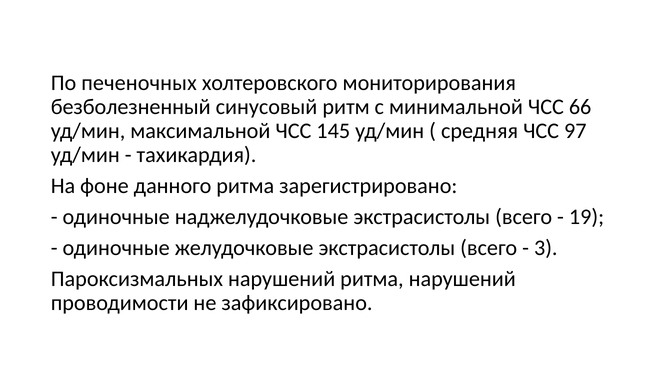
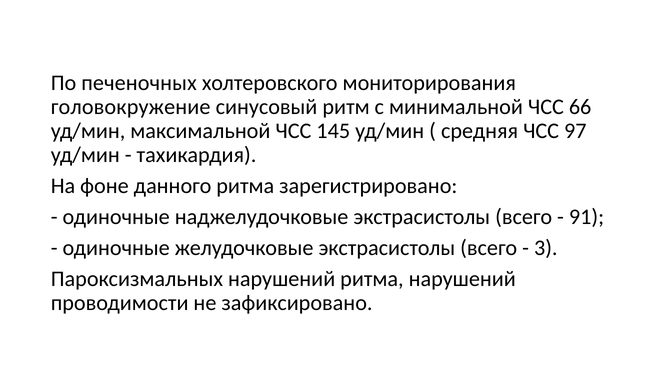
безболезненный: безболезненный -> головокружение (131, 107)
19: 19 -> 91 (586, 217)
